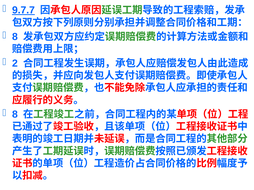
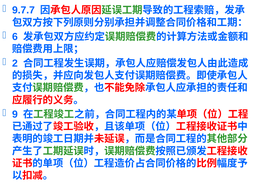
9.7.7 underline: present -> none (23, 10)
8: 8 -> 6 (15, 37)
8: 8 -> 9 (15, 115)
